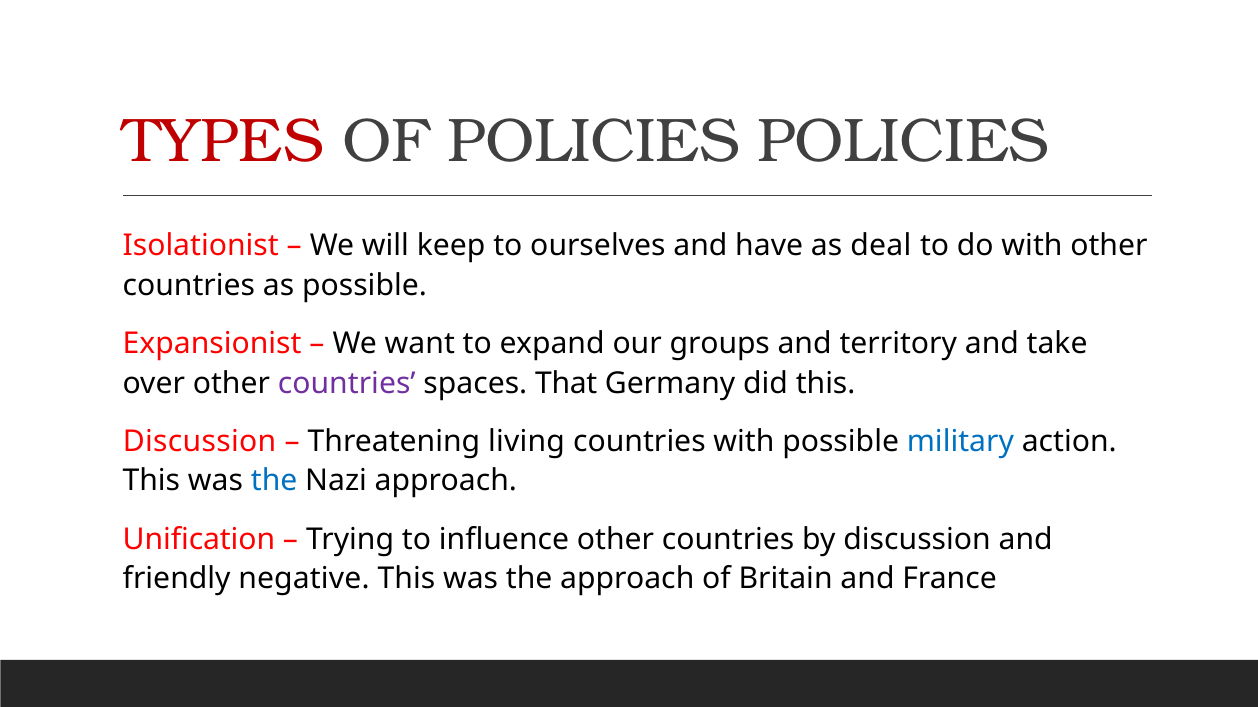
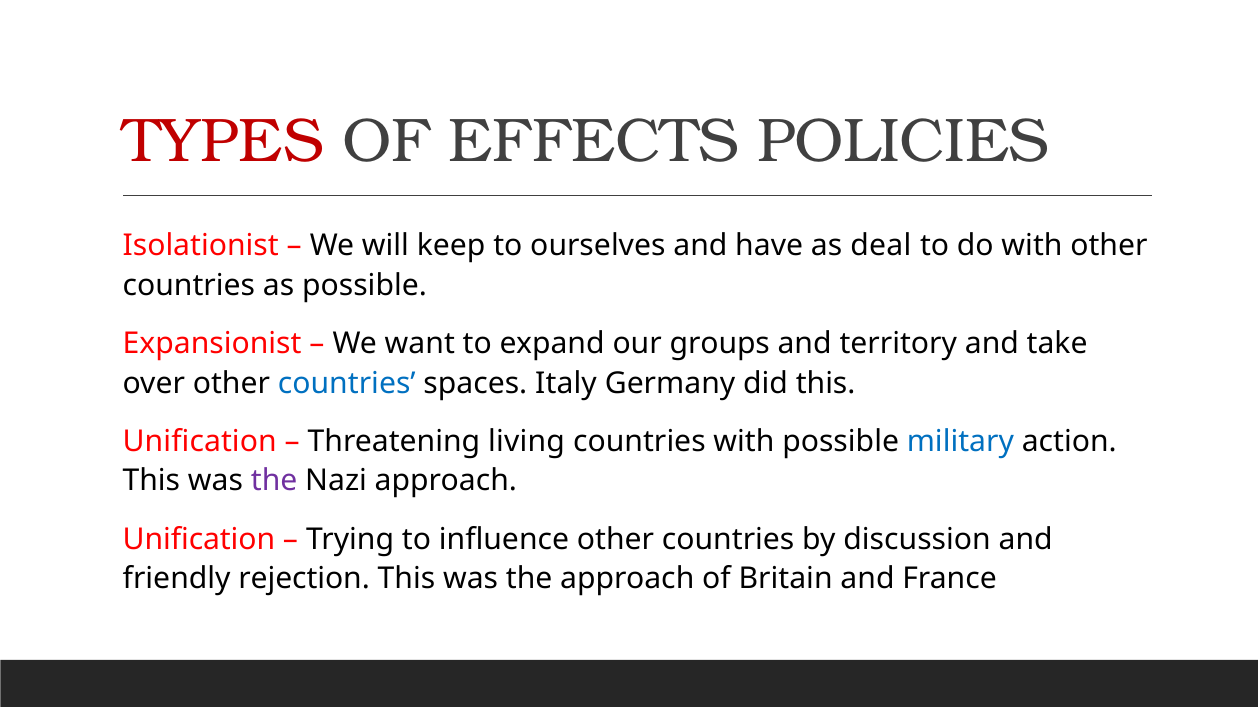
OF POLICIES: POLICIES -> EFFECTS (594, 141)
countries colour: purple -> blue (347, 384)
That: That -> Italy (566, 384)
Discussion: Discussion -> Unification (200, 442)
the colour: blue -> purple (274, 481)
negative: negative -> rejection (304, 579)
